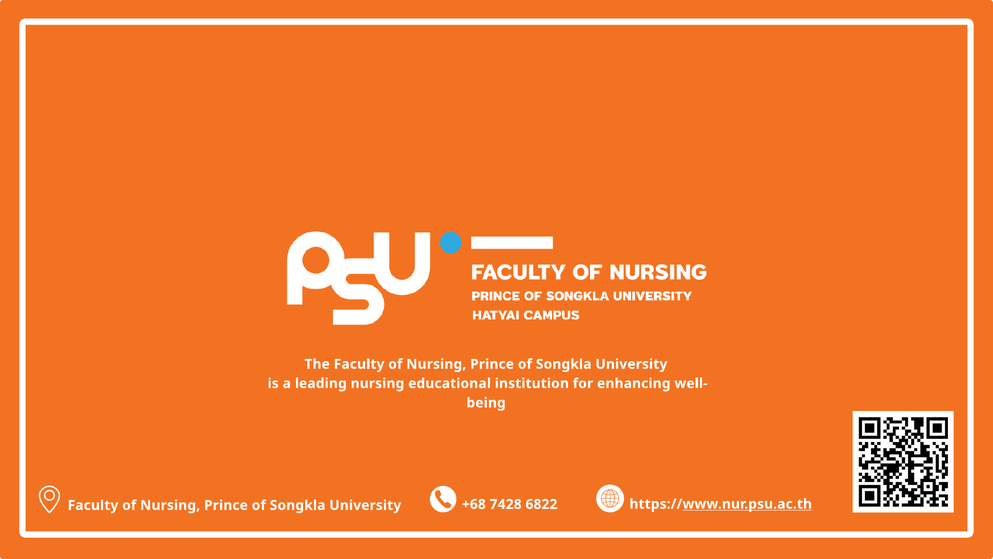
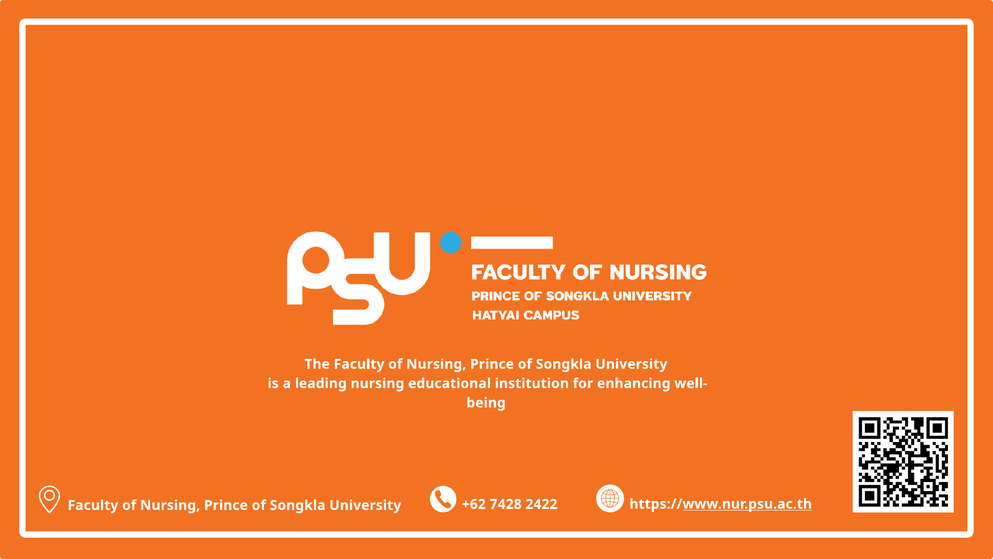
+68: +68 -> +62 (474, 504)
6822: 6822 -> 2422 (541, 504)
